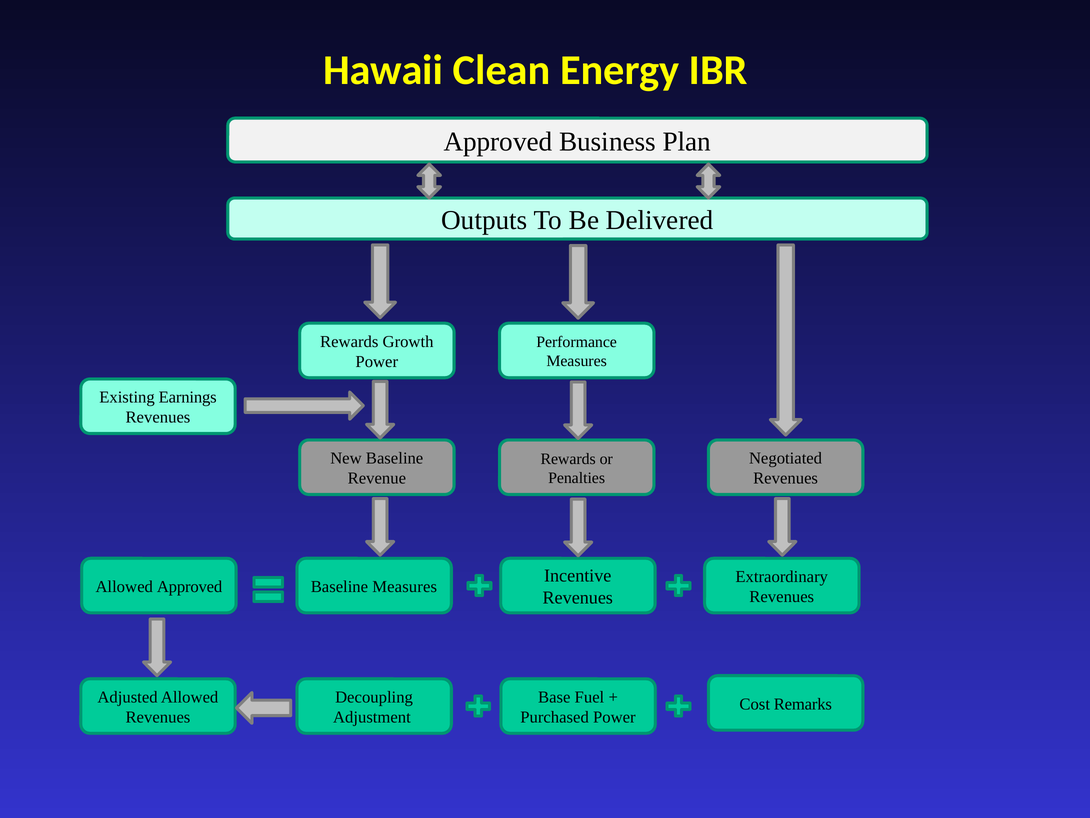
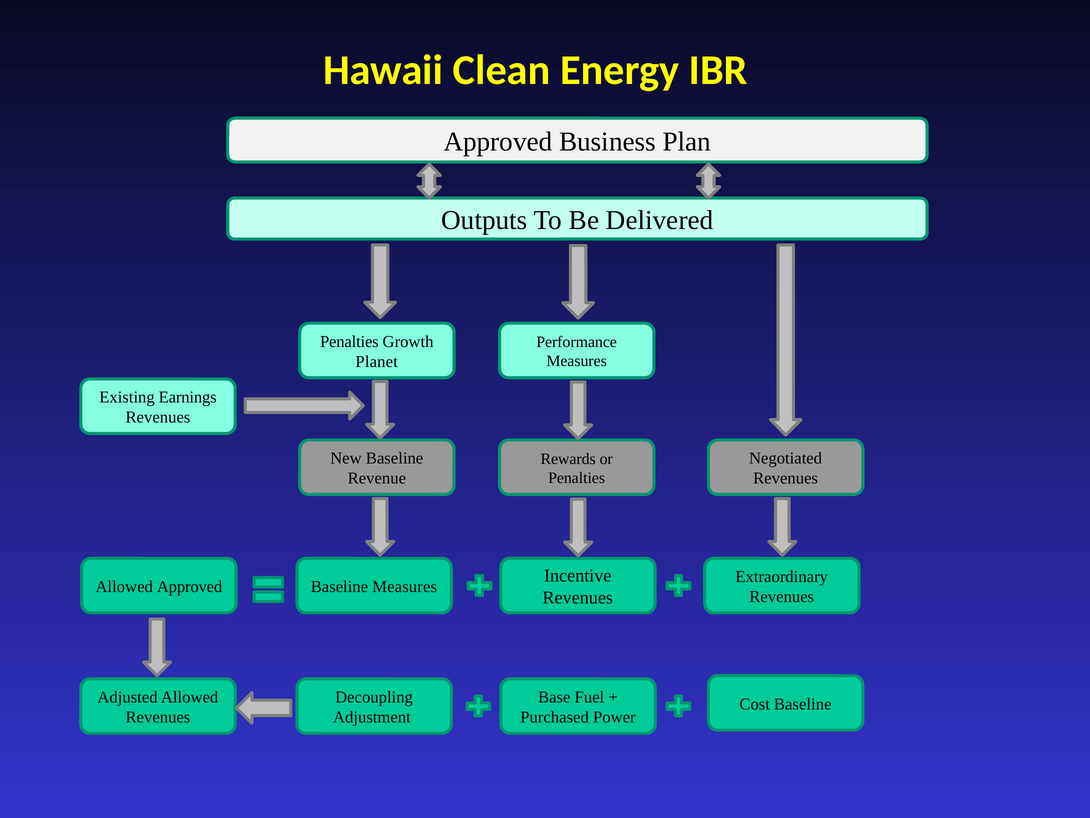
Rewards: Rewards -> Penalties (349, 341)
Power: Power -> Planet (377, 361)
Cost Remarks: Remarks -> Baseline (803, 704)
